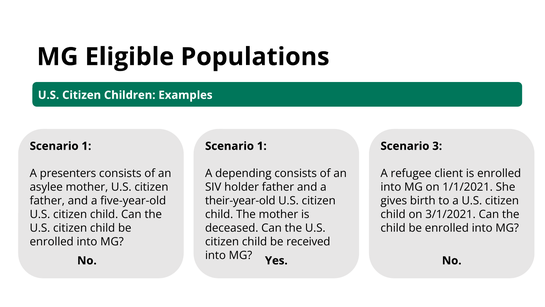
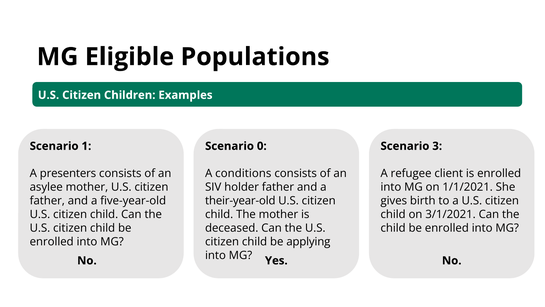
1: 1 -> 0 (262, 146)
depending: depending -> conditions (243, 173)
received: received -> applying (308, 241)
